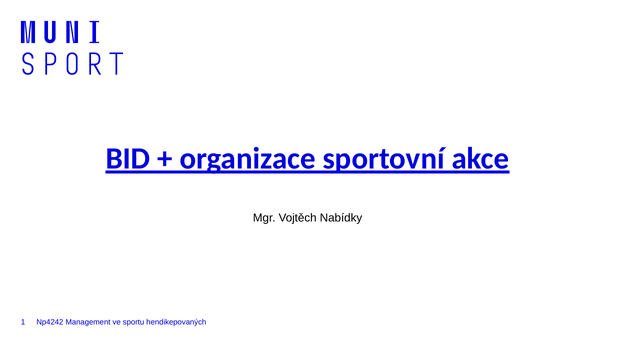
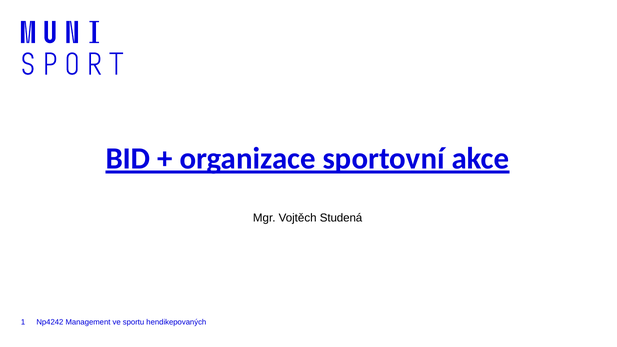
Nabídky: Nabídky -> Studená (341, 218)
